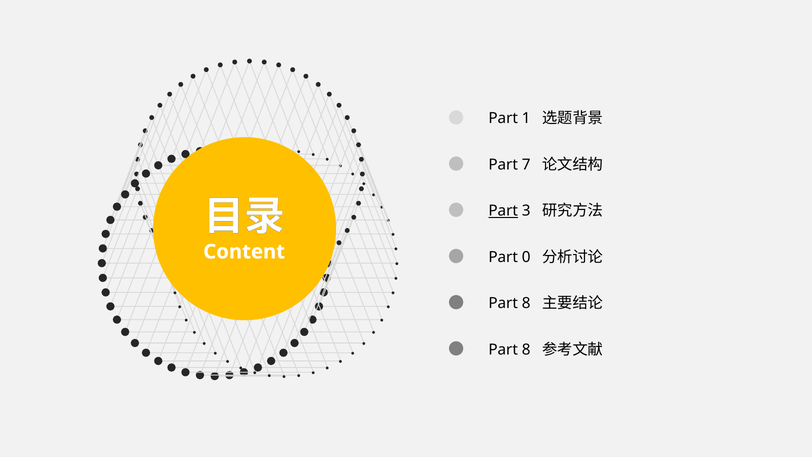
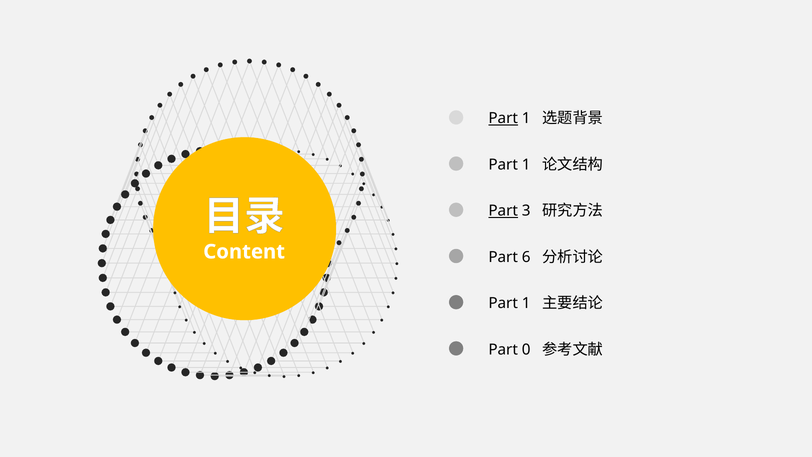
Part underline: none -> present (503, 118)
7: 7 -> 1 (526, 164)
0: 0 -> 6 (526, 257)
8: 8 -> 1 (526, 303)
8: 8 -> 0 (526, 349)
